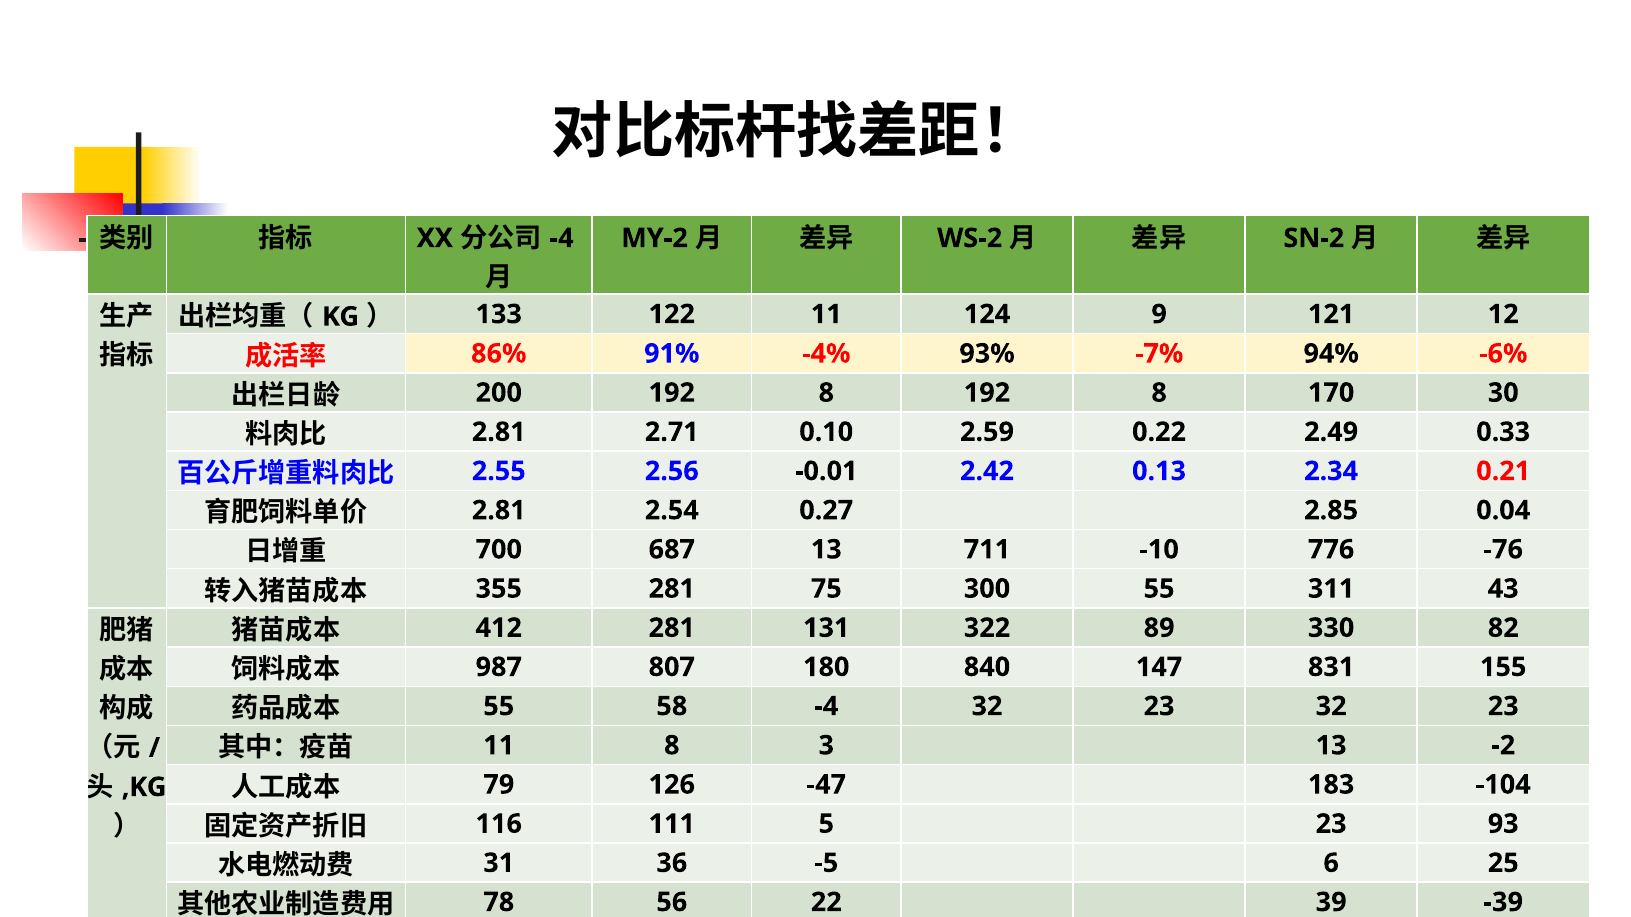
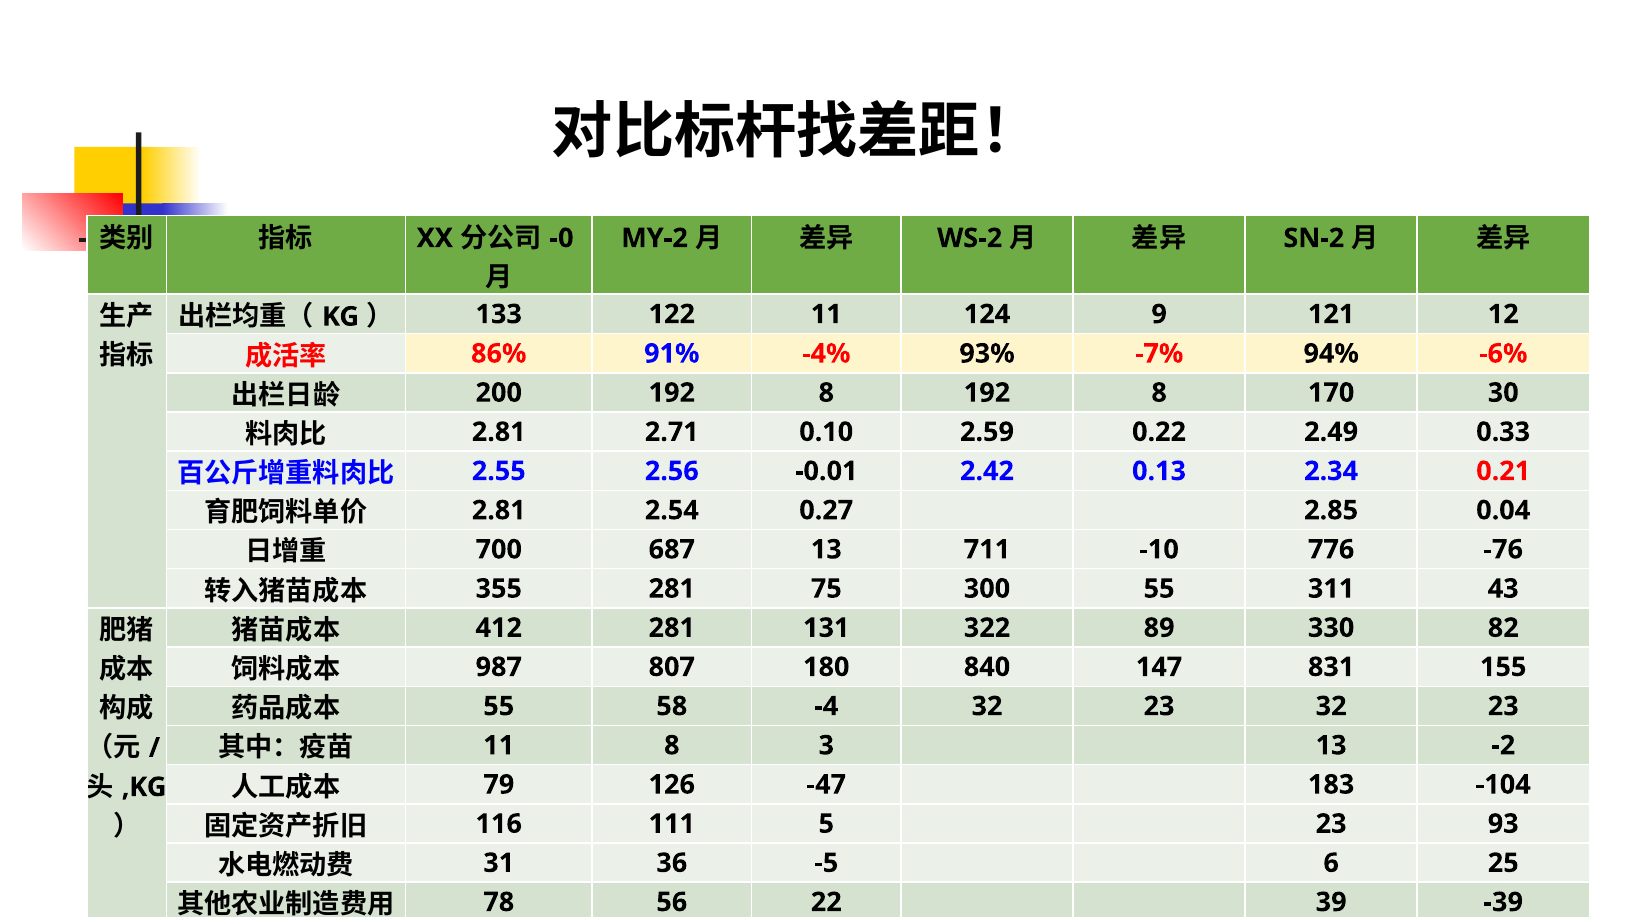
-4: -4 -> -0 (562, 238)
